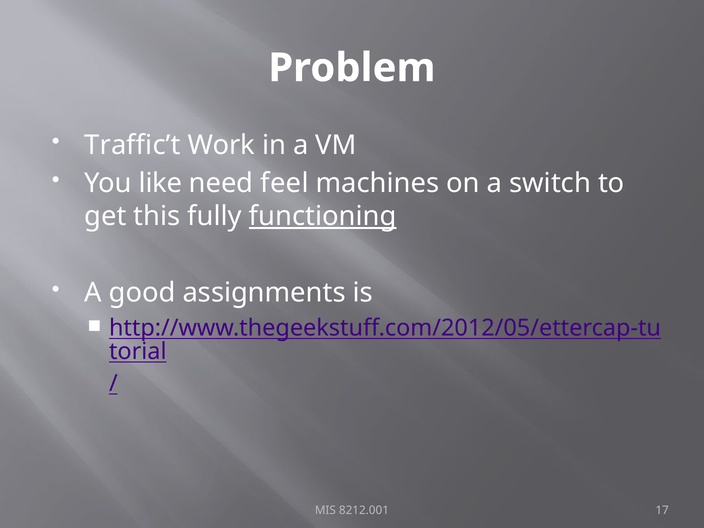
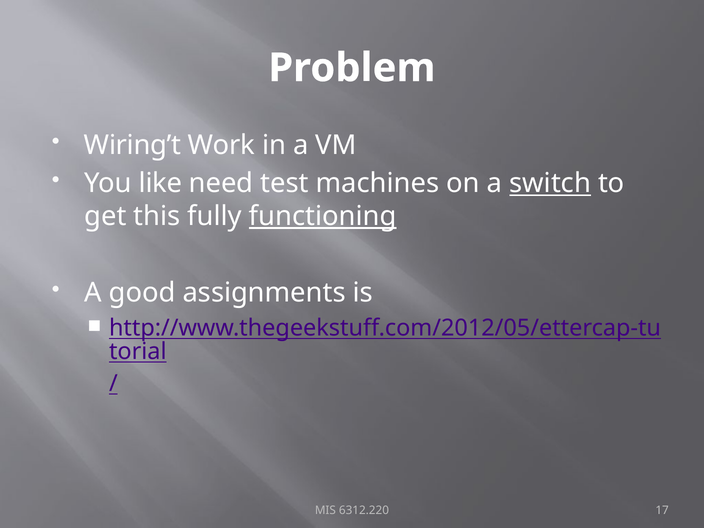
Traffic’t: Traffic’t -> Wiring’t (133, 145)
feel: feel -> test (285, 183)
switch underline: none -> present (550, 183)
8212.001: 8212.001 -> 6312.220 (364, 511)
